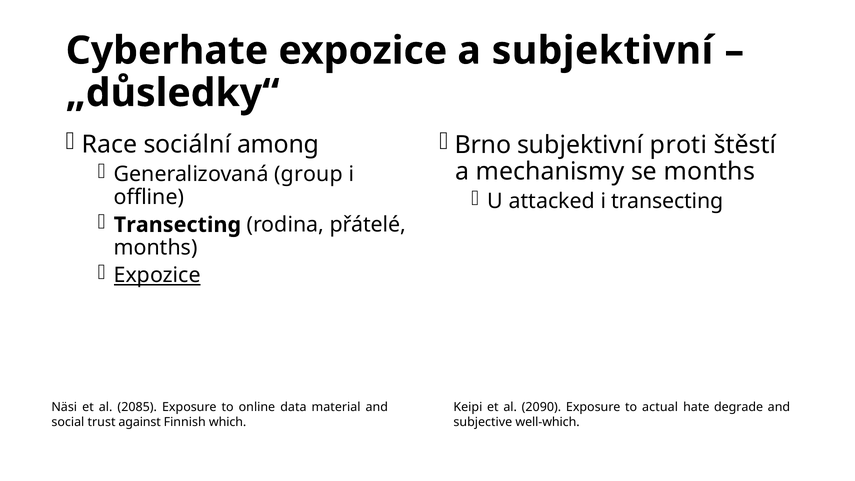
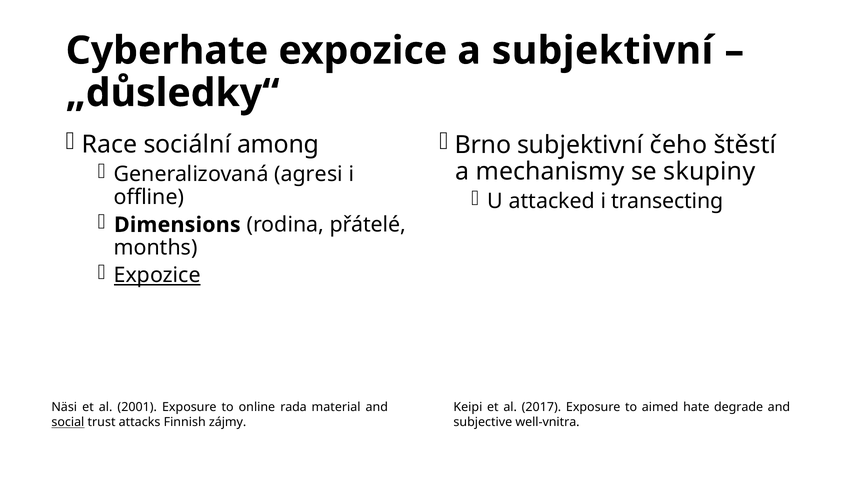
proti: proti -> čeho (679, 145)
group: group -> agresi (309, 174)
se months: months -> skupiny (709, 172)
Transecting: Transecting -> Dimensions (177, 225)
2085: 2085 -> 2001 (137, 407)
data: data -> rada (293, 407)
2090: 2090 -> 2017 (541, 407)
actual: actual -> aimed (660, 407)
social underline: none -> present (68, 422)
against: against -> attacks (140, 422)
which: which -> zájmy (228, 422)
well-which: well-which -> well-vnitra (547, 422)
